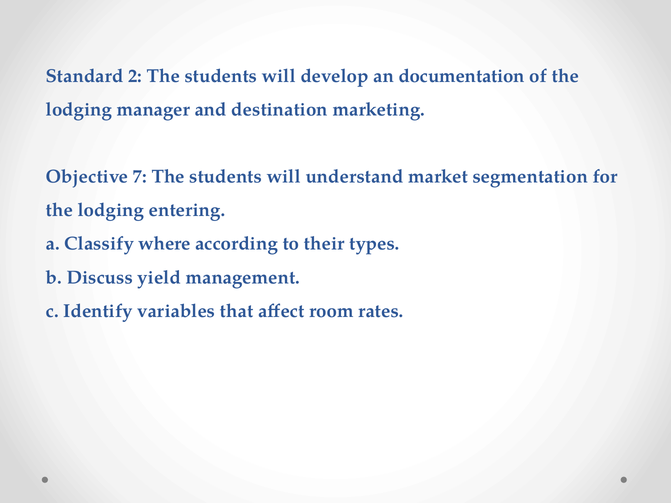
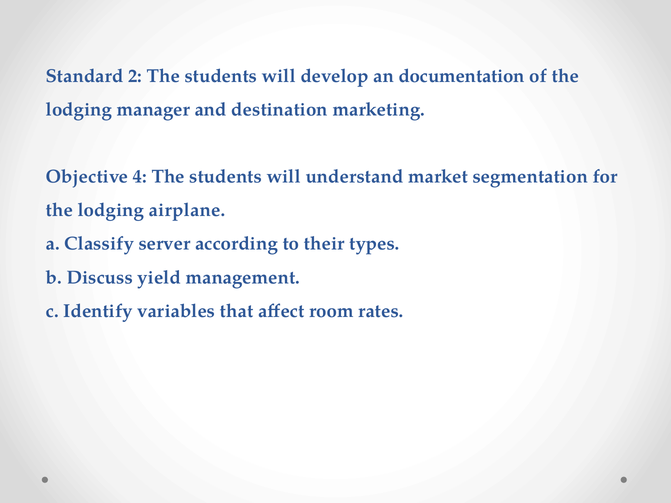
7: 7 -> 4 (140, 177)
entering: entering -> airplane (187, 210)
where: where -> server (164, 244)
